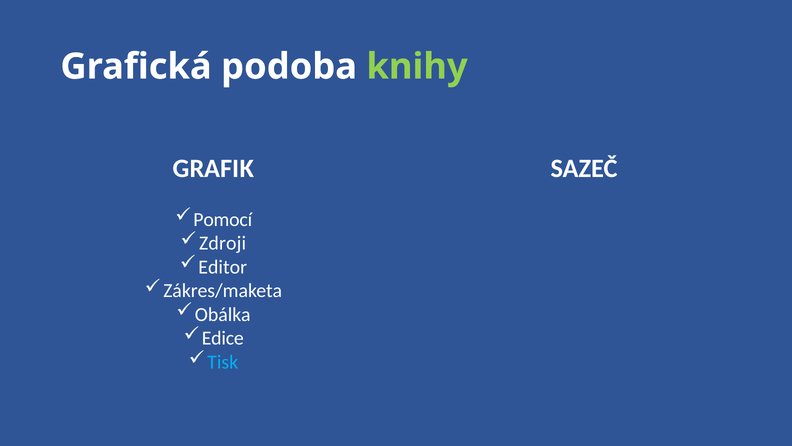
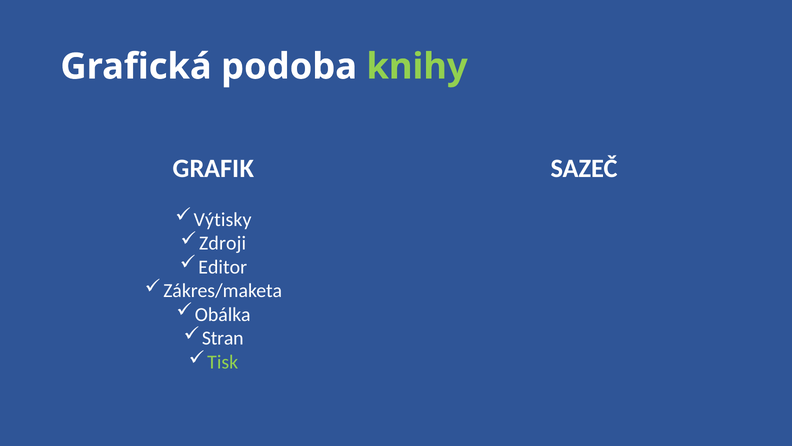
Pomocí: Pomocí -> Výtisky (223, 219)
Edice: Edice -> Stran (223, 338)
Tisk colour: light blue -> light green (223, 362)
